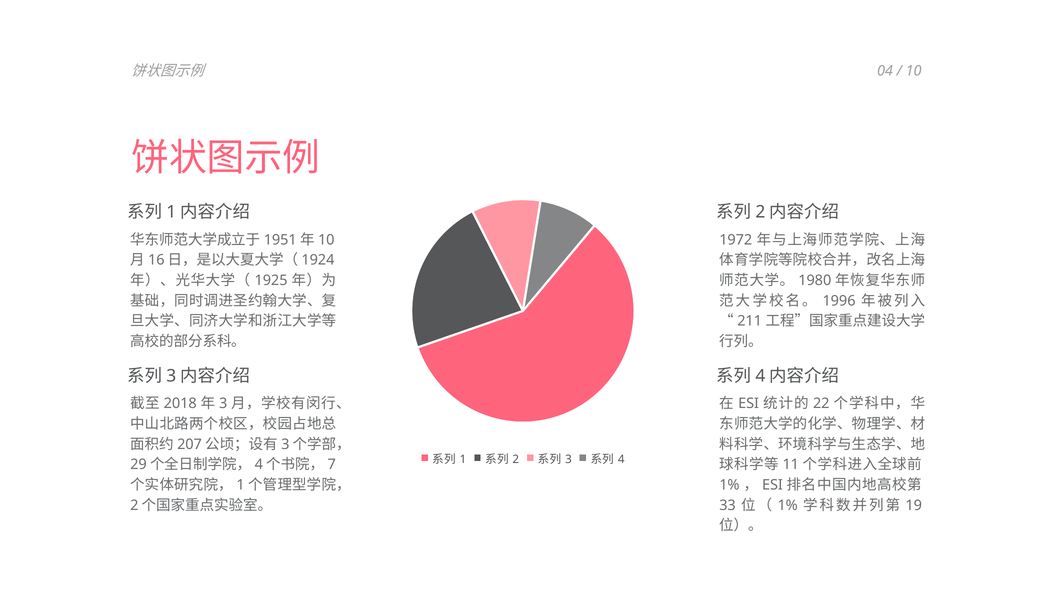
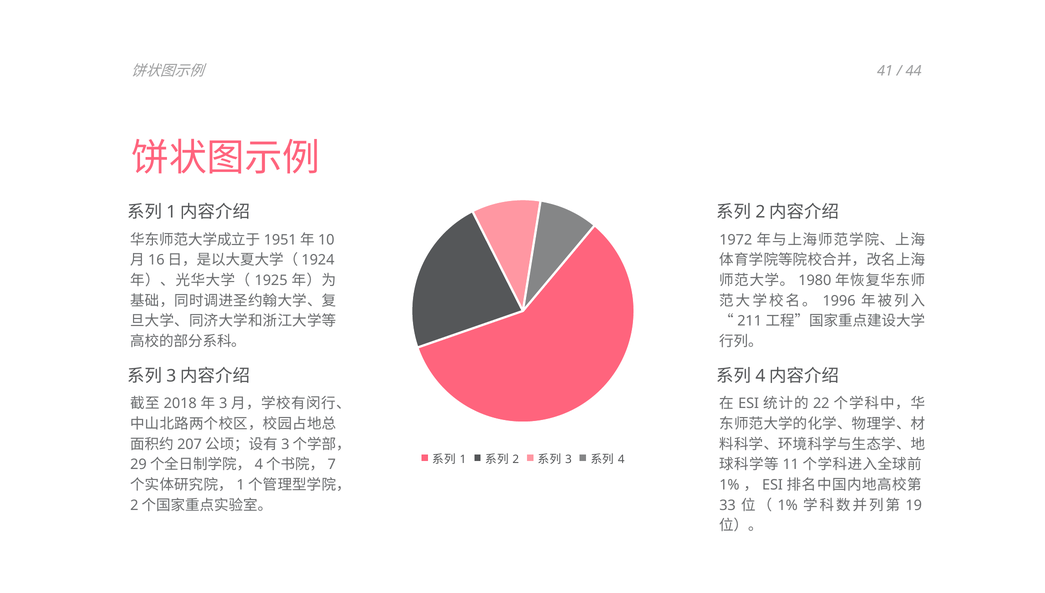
04: 04 -> 41 (885, 71)
10: 10 -> 44 (914, 71)
